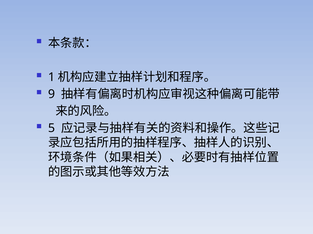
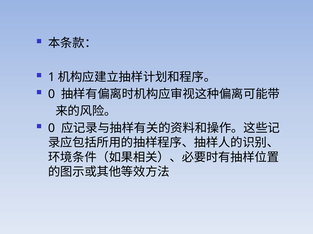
9: 9 -> 0 (52, 94)
5: 5 -> 0 (52, 129)
